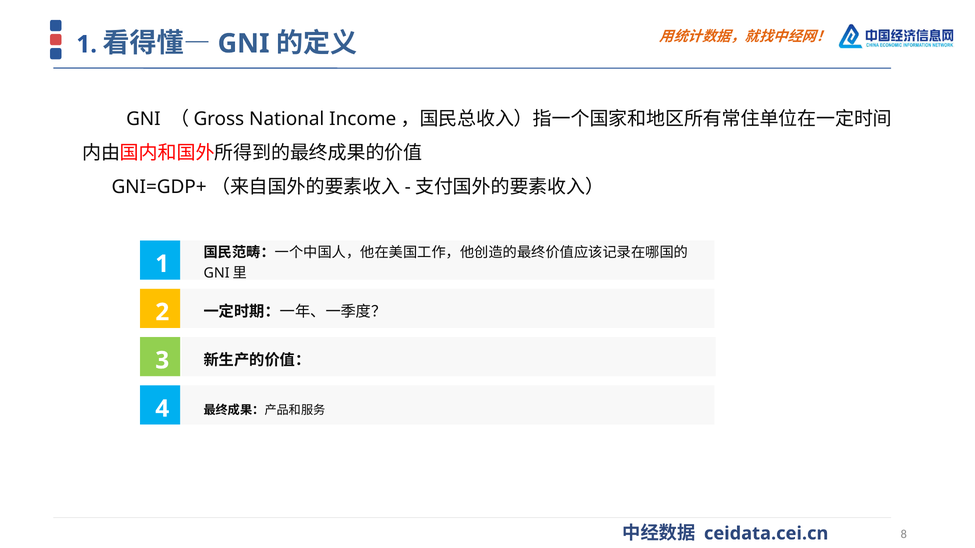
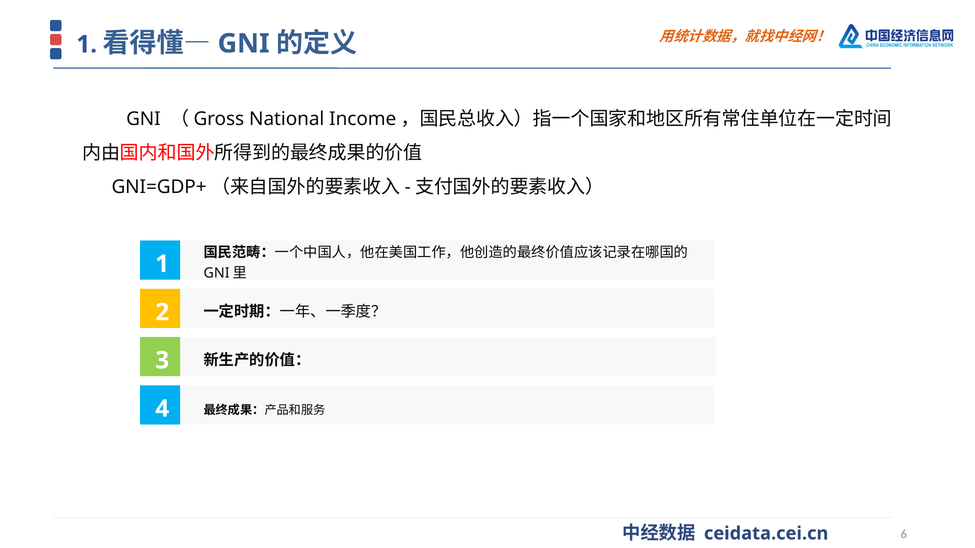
8: 8 -> 6 (904, 535)
